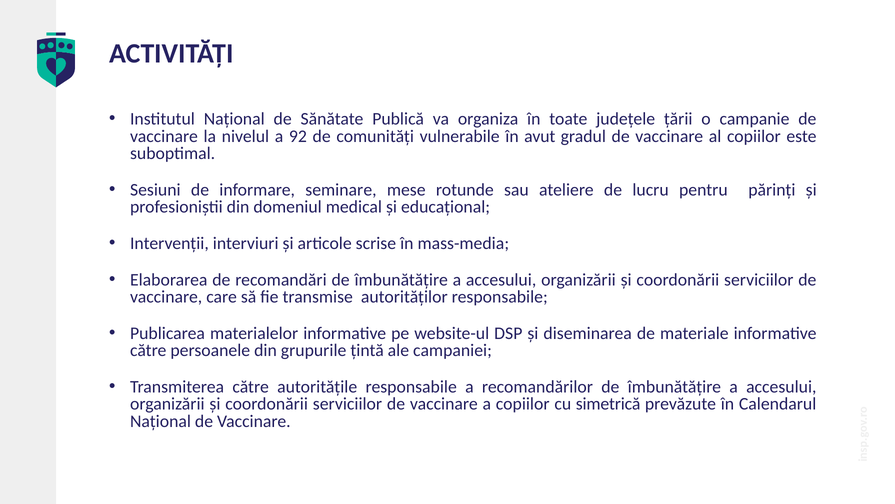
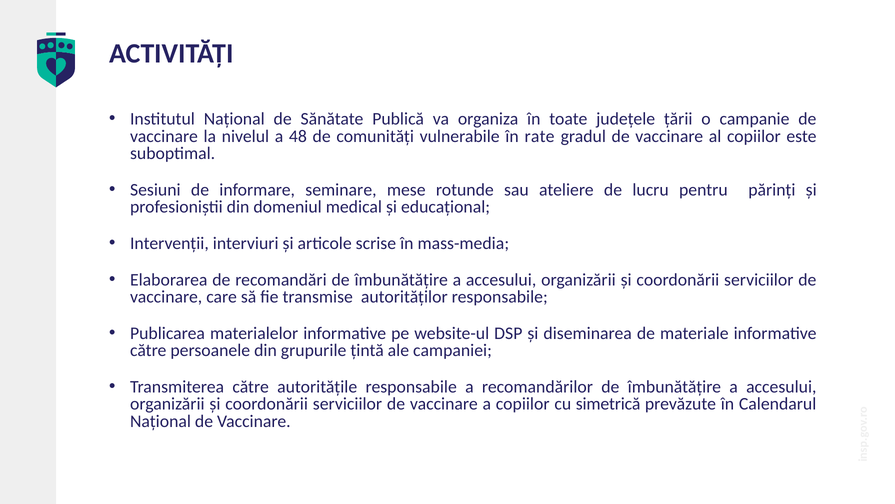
92: 92 -> 48 (298, 136)
avut: avut -> rate (540, 136)
